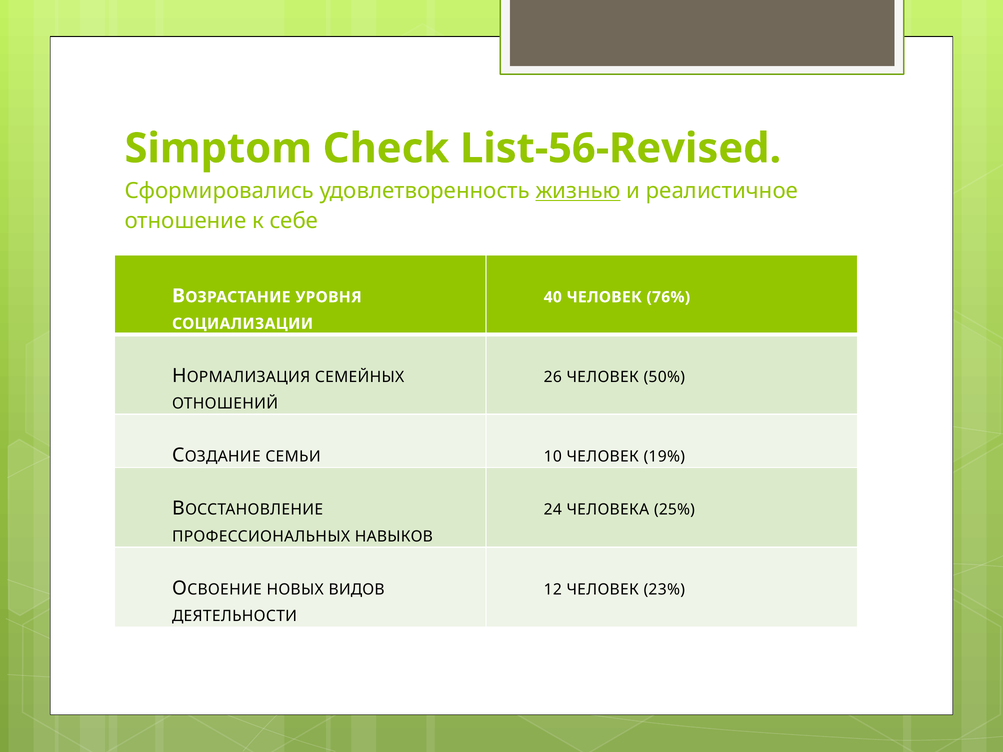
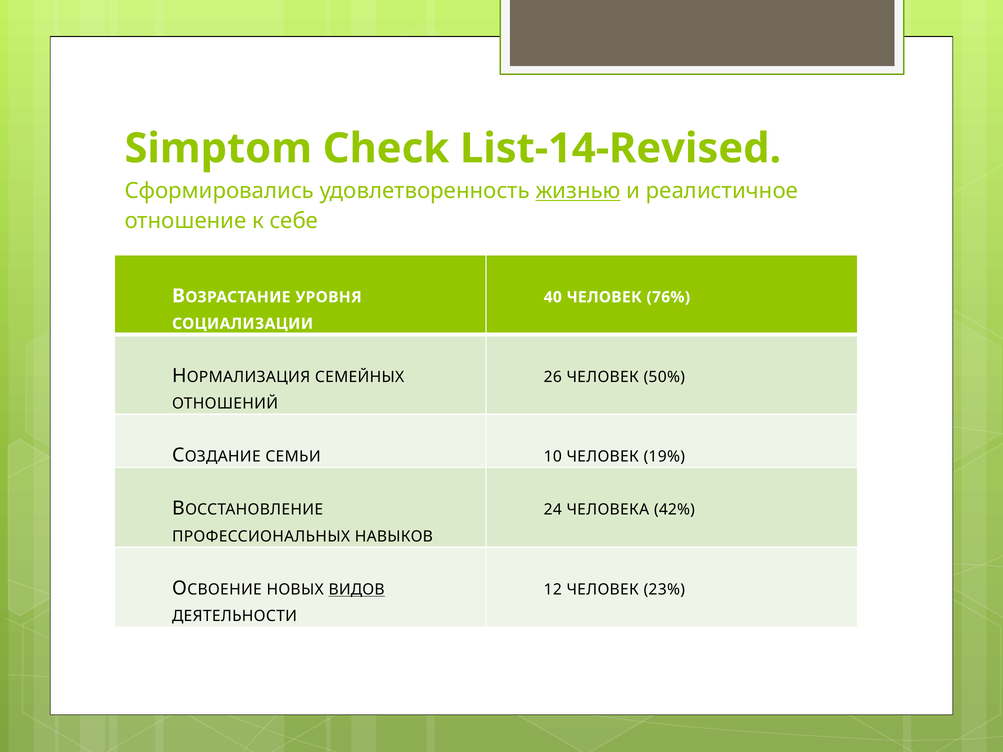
List-56-Revised: List-56-Revised -> List-14-Revised (621, 149)
25%: 25% -> 42% (674, 510)
ВИДОВ underline: none -> present (357, 590)
